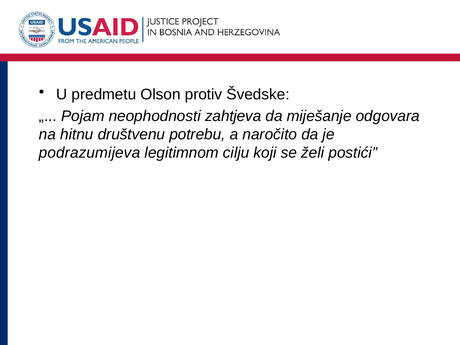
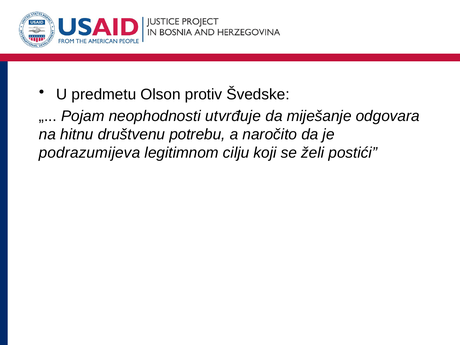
zahtjeva: zahtjeva -> utvrđuje (233, 116)
